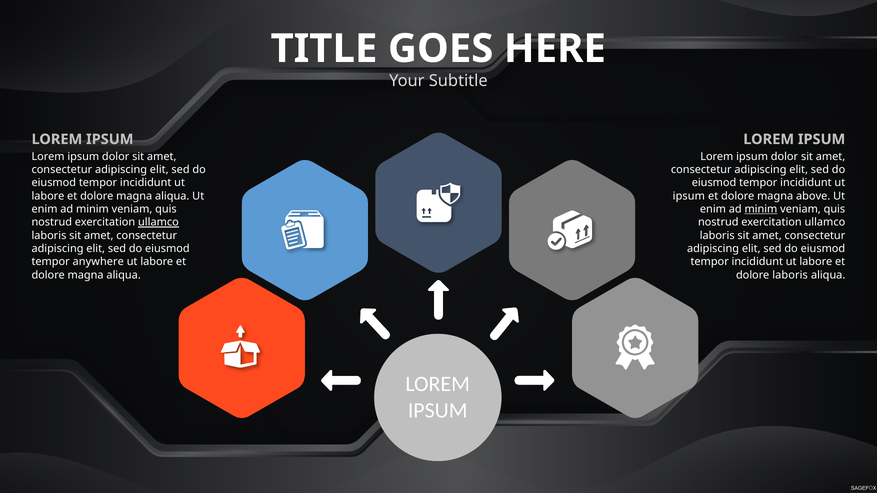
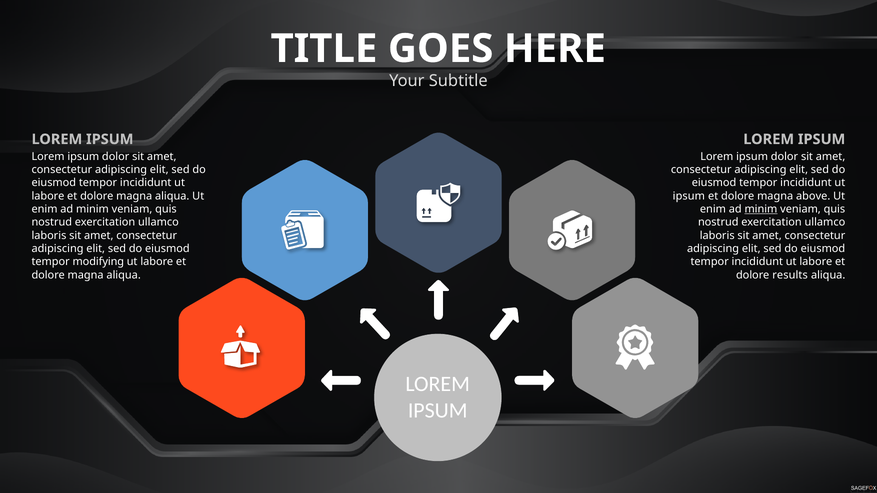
ullamco underline: present -> none (158, 222)
anywhere: anywhere -> modifying (98, 262)
dolore laboris: laboris -> results (790, 275)
